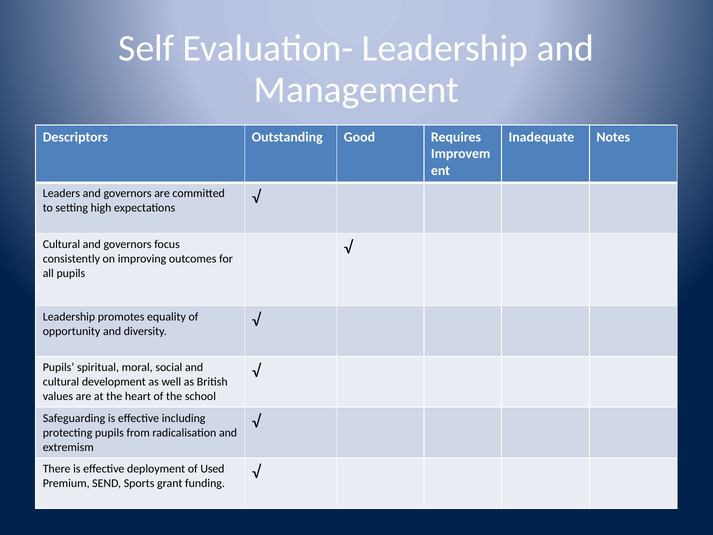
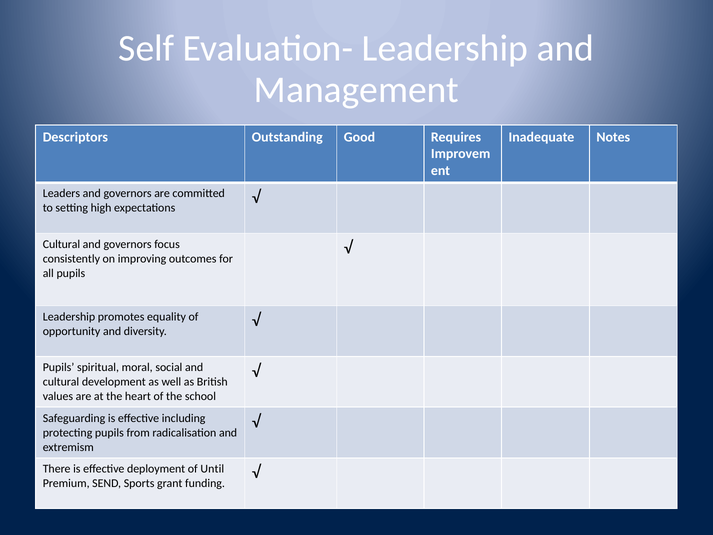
Used: Used -> Until (212, 469)
